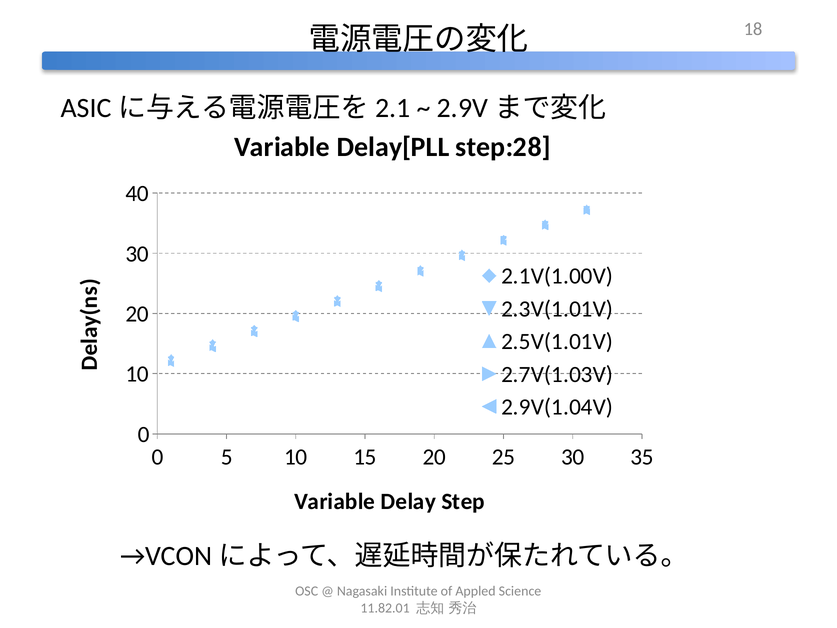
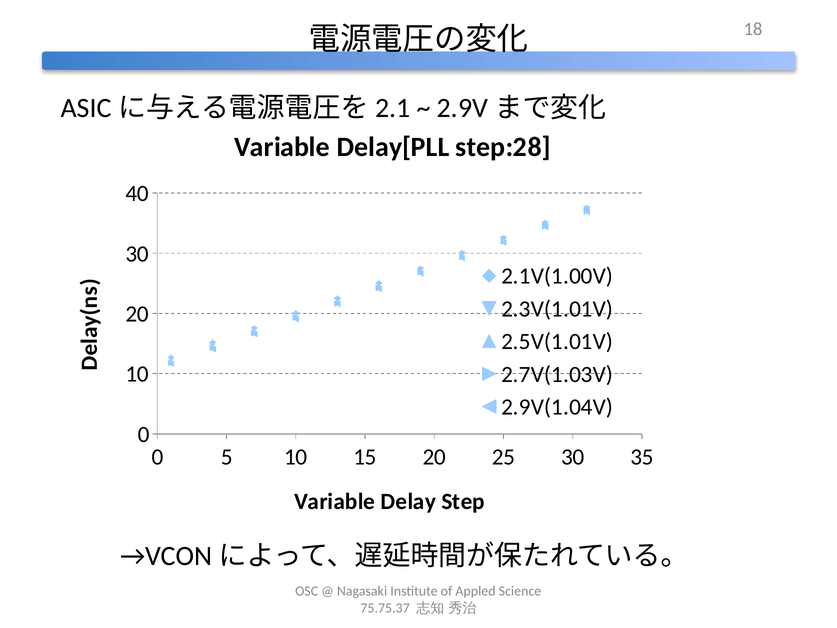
11.82.01: 11.82.01 -> 75.75.37 (385, 608)
